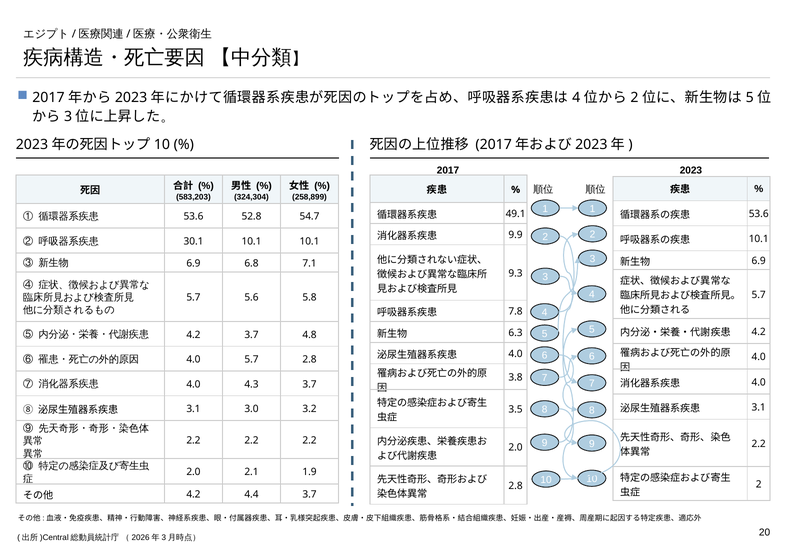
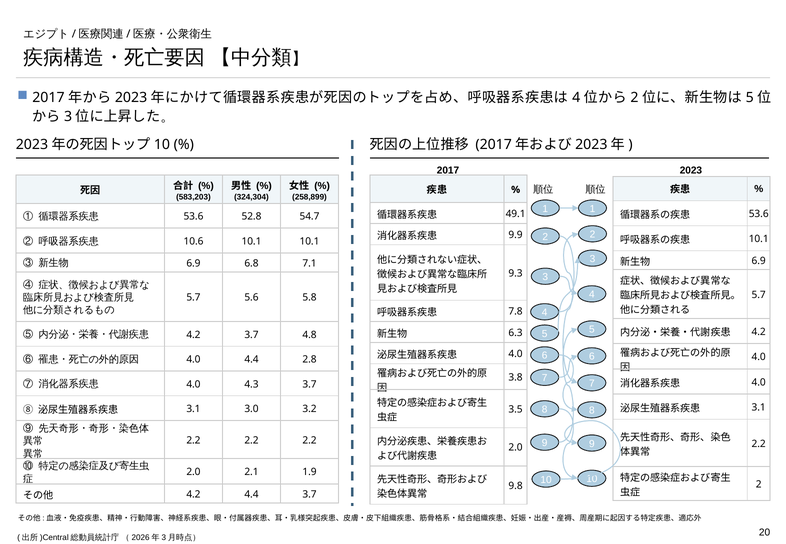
30.1: 30.1 -> 10.6 (193, 241)
4.0 5.7: 5.7 -> 4.4 (252, 360)
2.8: 2.8 -> 9.8 (516, 486)
